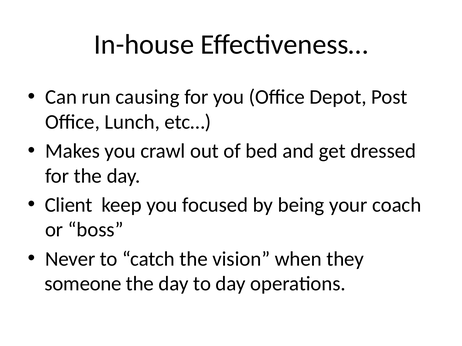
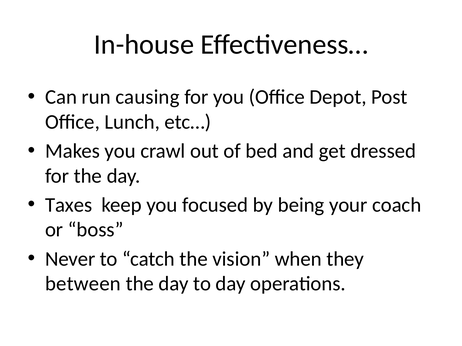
Client: Client -> Taxes (69, 205)
someone: someone -> between (83, 284)
